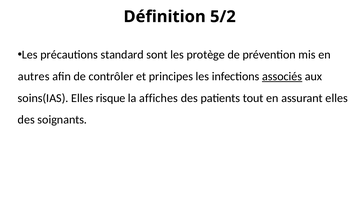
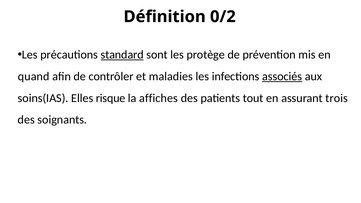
5/2: 5/2 -> 0/2 (223, 17)
standard underline: none -> present (122, 55)
autres: autres -> quand (34, 76)
principes: principes -> maladies (171, 76)
assurant elles: elles -> trois (337, 98)
